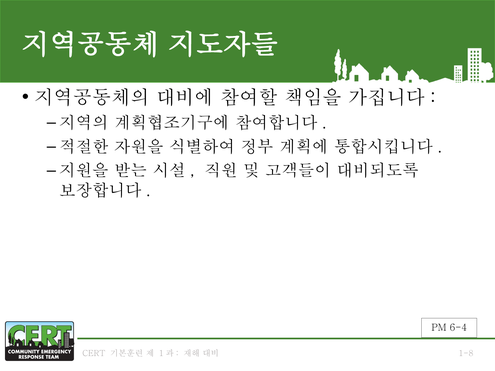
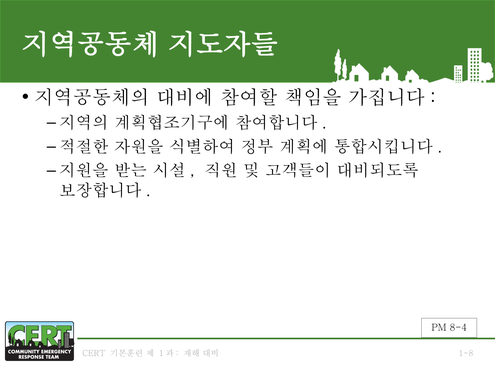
6-4: 6-4 -> 8-4 (458, 328)
